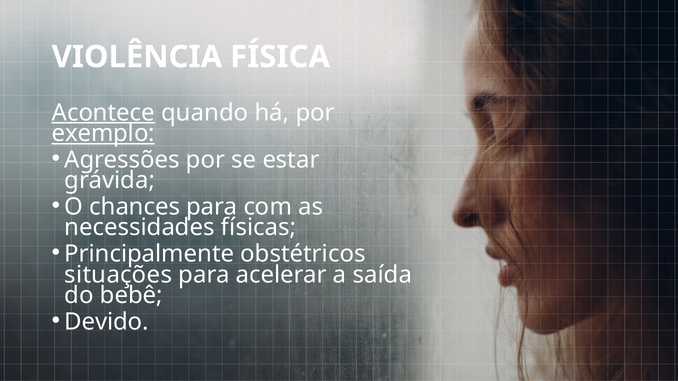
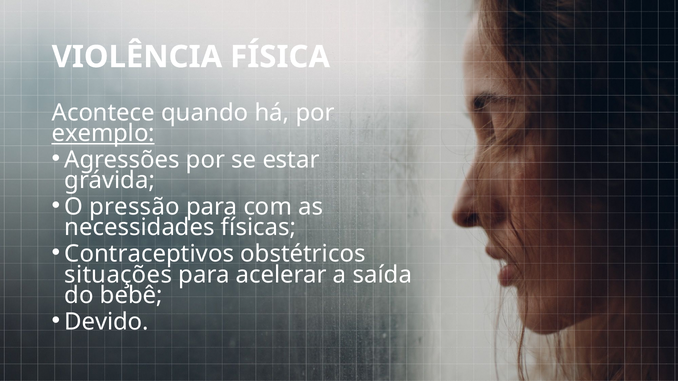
Acontece underline: present -> none (103, 113)
chances: chances -> pressão (135, 207)
Principalmente: Principalmente -> Contraceptivos (149, 254)
